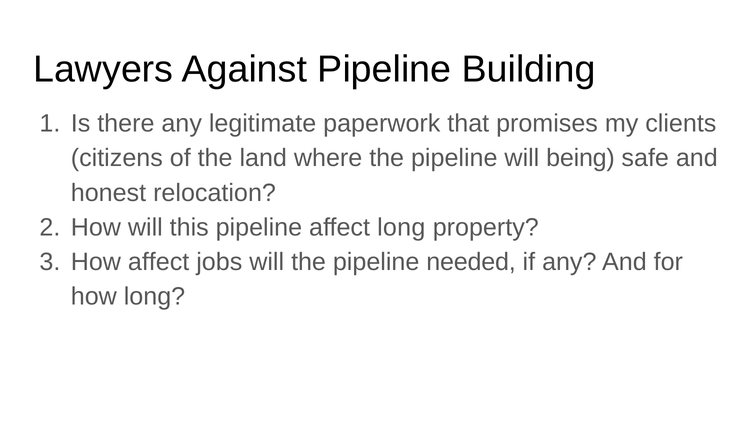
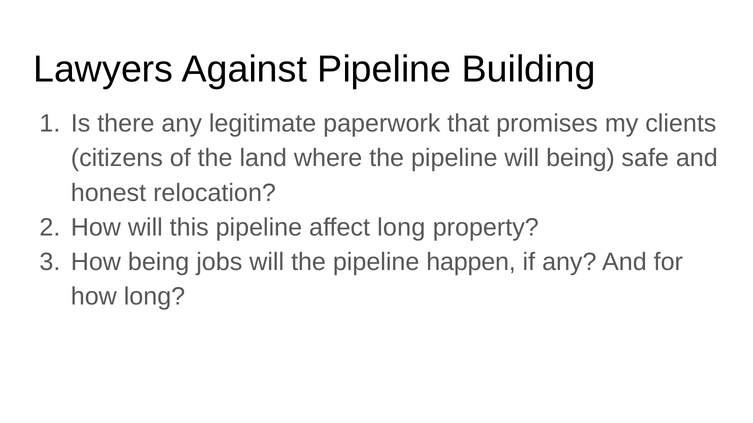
How affect: affect -> being (159, 262)
needed: needed -> happen (471, 262)
